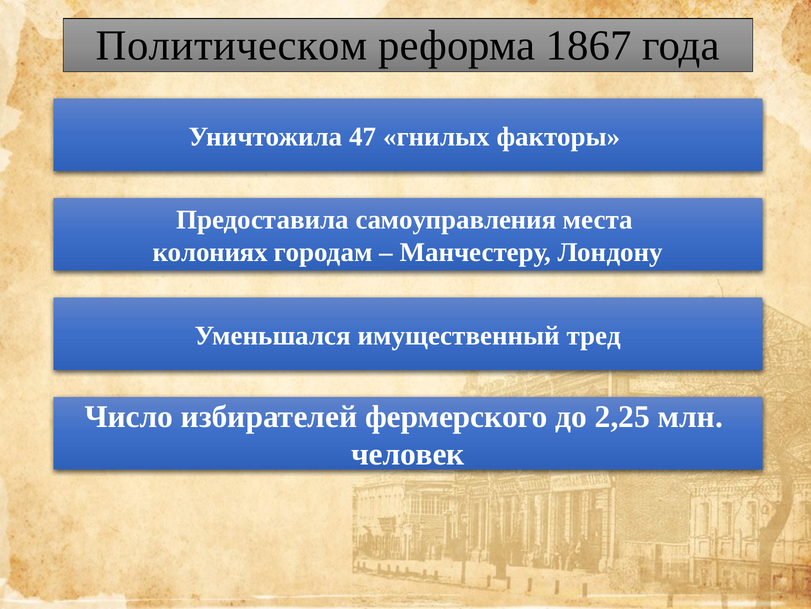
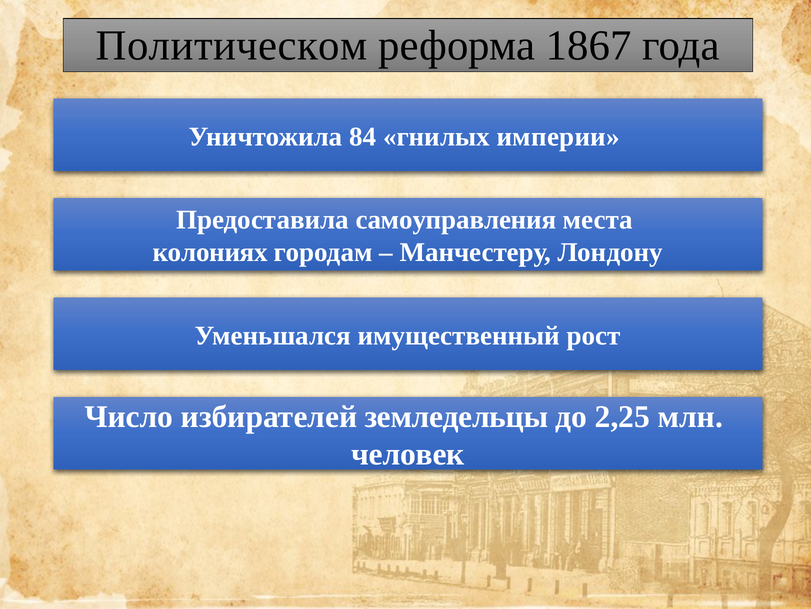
47: 47 -> 84 (363, 137)
факторы: факторы -> империи (558, 137)
тред: тред -> рост (594, 335)
фермерского: фермерского -> земледельцы (456, 416)
